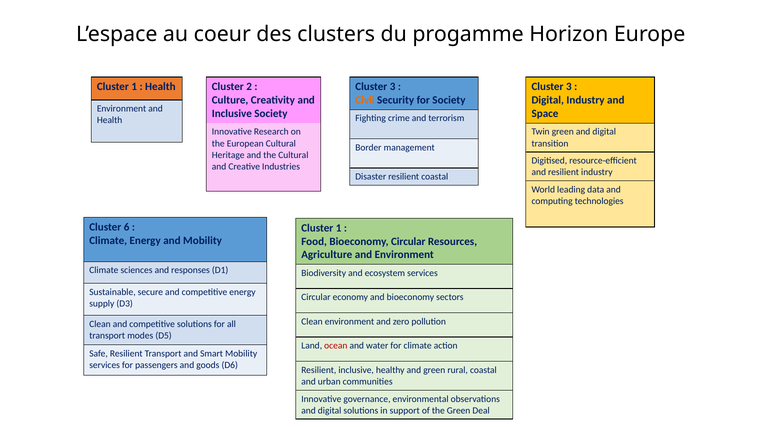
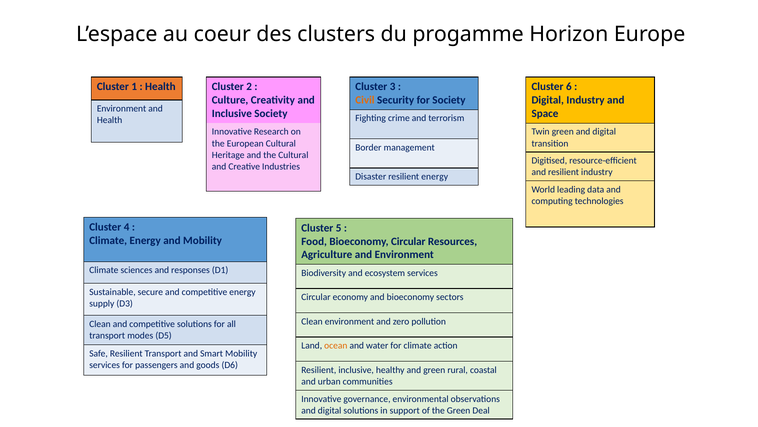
3: 3 -> 6 (569, 87)
resilient coastal: coastal -> energy (435, 176)
6: 6 -> 4 (127, 227)
1: 1 -> 5 (339, 228)
ocean colour: red -> orange (336, 345)
